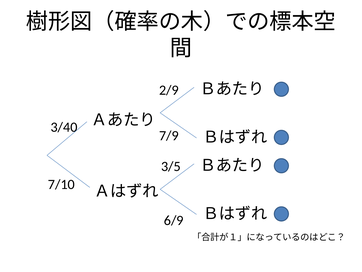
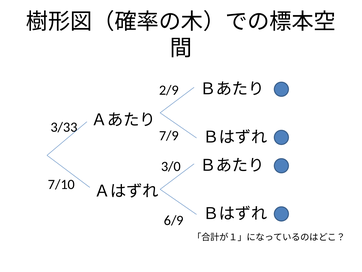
3/40: 3/40 -> 3/33 (64, 127)
3/5: 3/5 -> 3/0 (171, 166)
